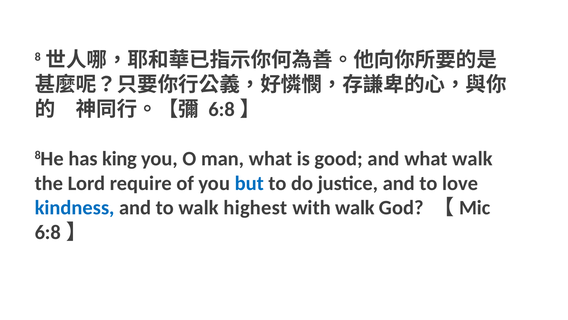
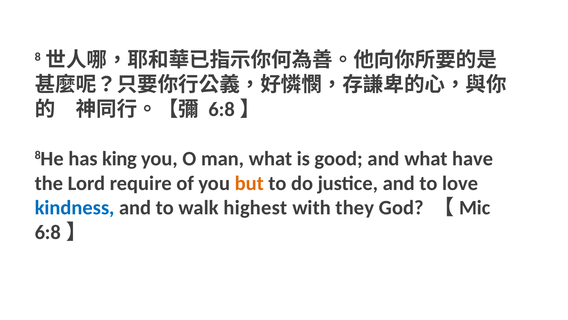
what walk: walk -> have (473, 158)
but colour: blue -> orange (249, 183)
with walk: walk -> they (355, 208)
